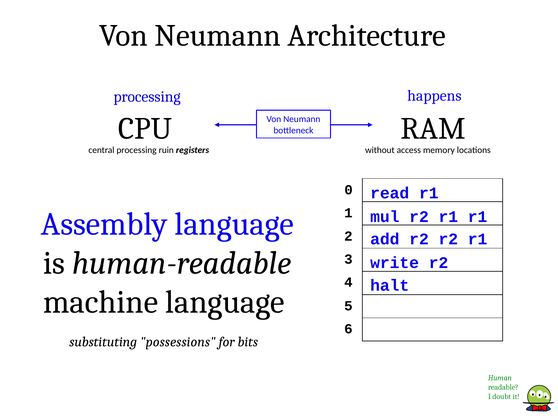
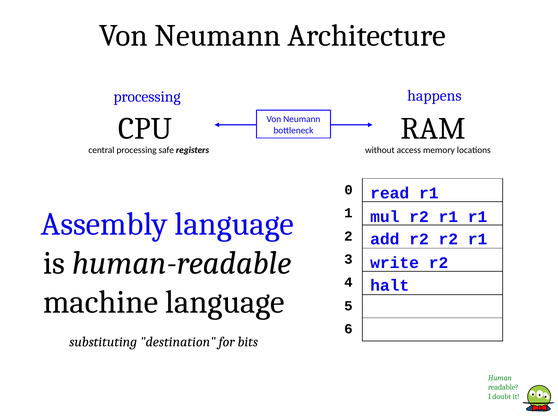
ruin: ruin -> safe (166, 150)
possessions: possessions -> destination (178, 342)
